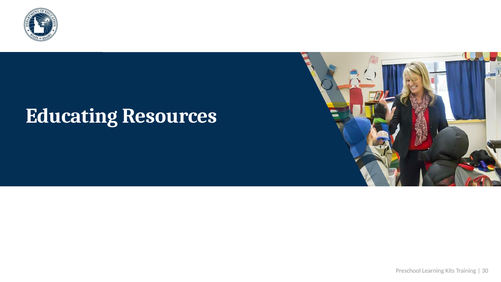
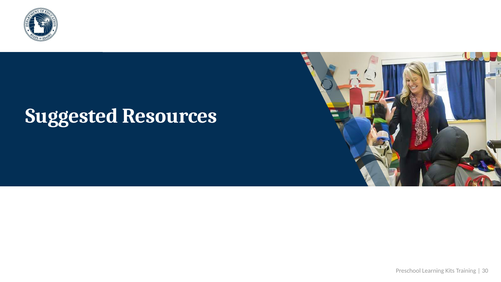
Educating: Educating -> Suggested (72, 116)
